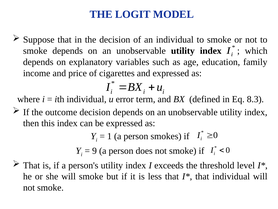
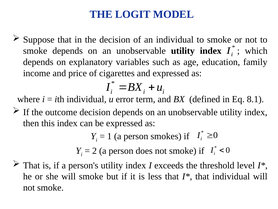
8.3: 8.3 -> 8.1 (255, 99)
9: 9 -> 2 (95, 150)
